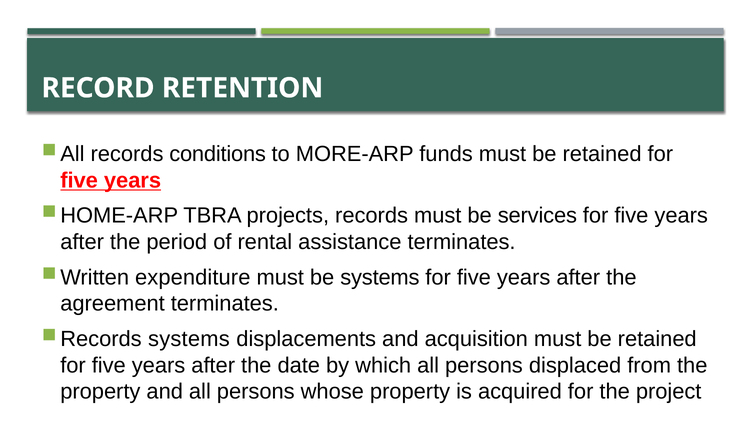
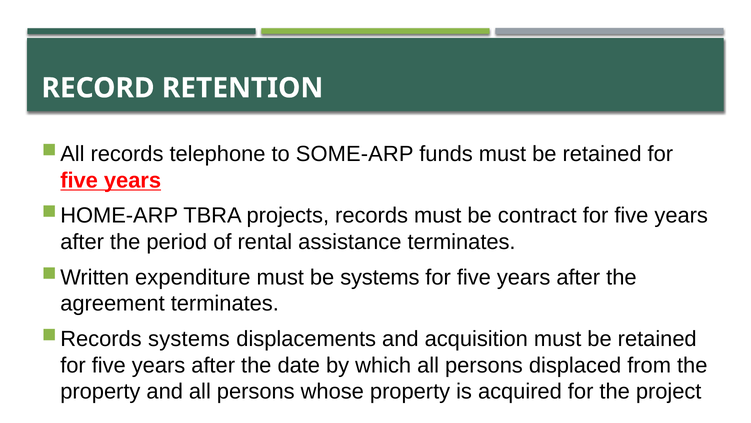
conditions: conditions -> telephone (218, 154)
MORE-ARP: MORE-ARP -> SOME-ARP (355, 154)
services: services -> contract (537, 215)
